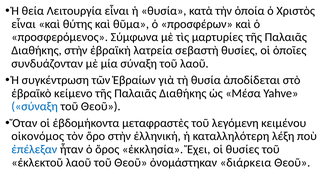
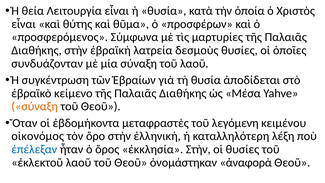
σεβαστὴ: σεβαστὴ -> δεσμοὺς (197, 50)
σύναξη colour: blue -> orange (35, 106)
ἐκκλησία Ἔχει: Ἔχει -> Στὴν (198, 149)
διάρκεια: διάρκεια -> ἀναφορὰ (246, 162)
